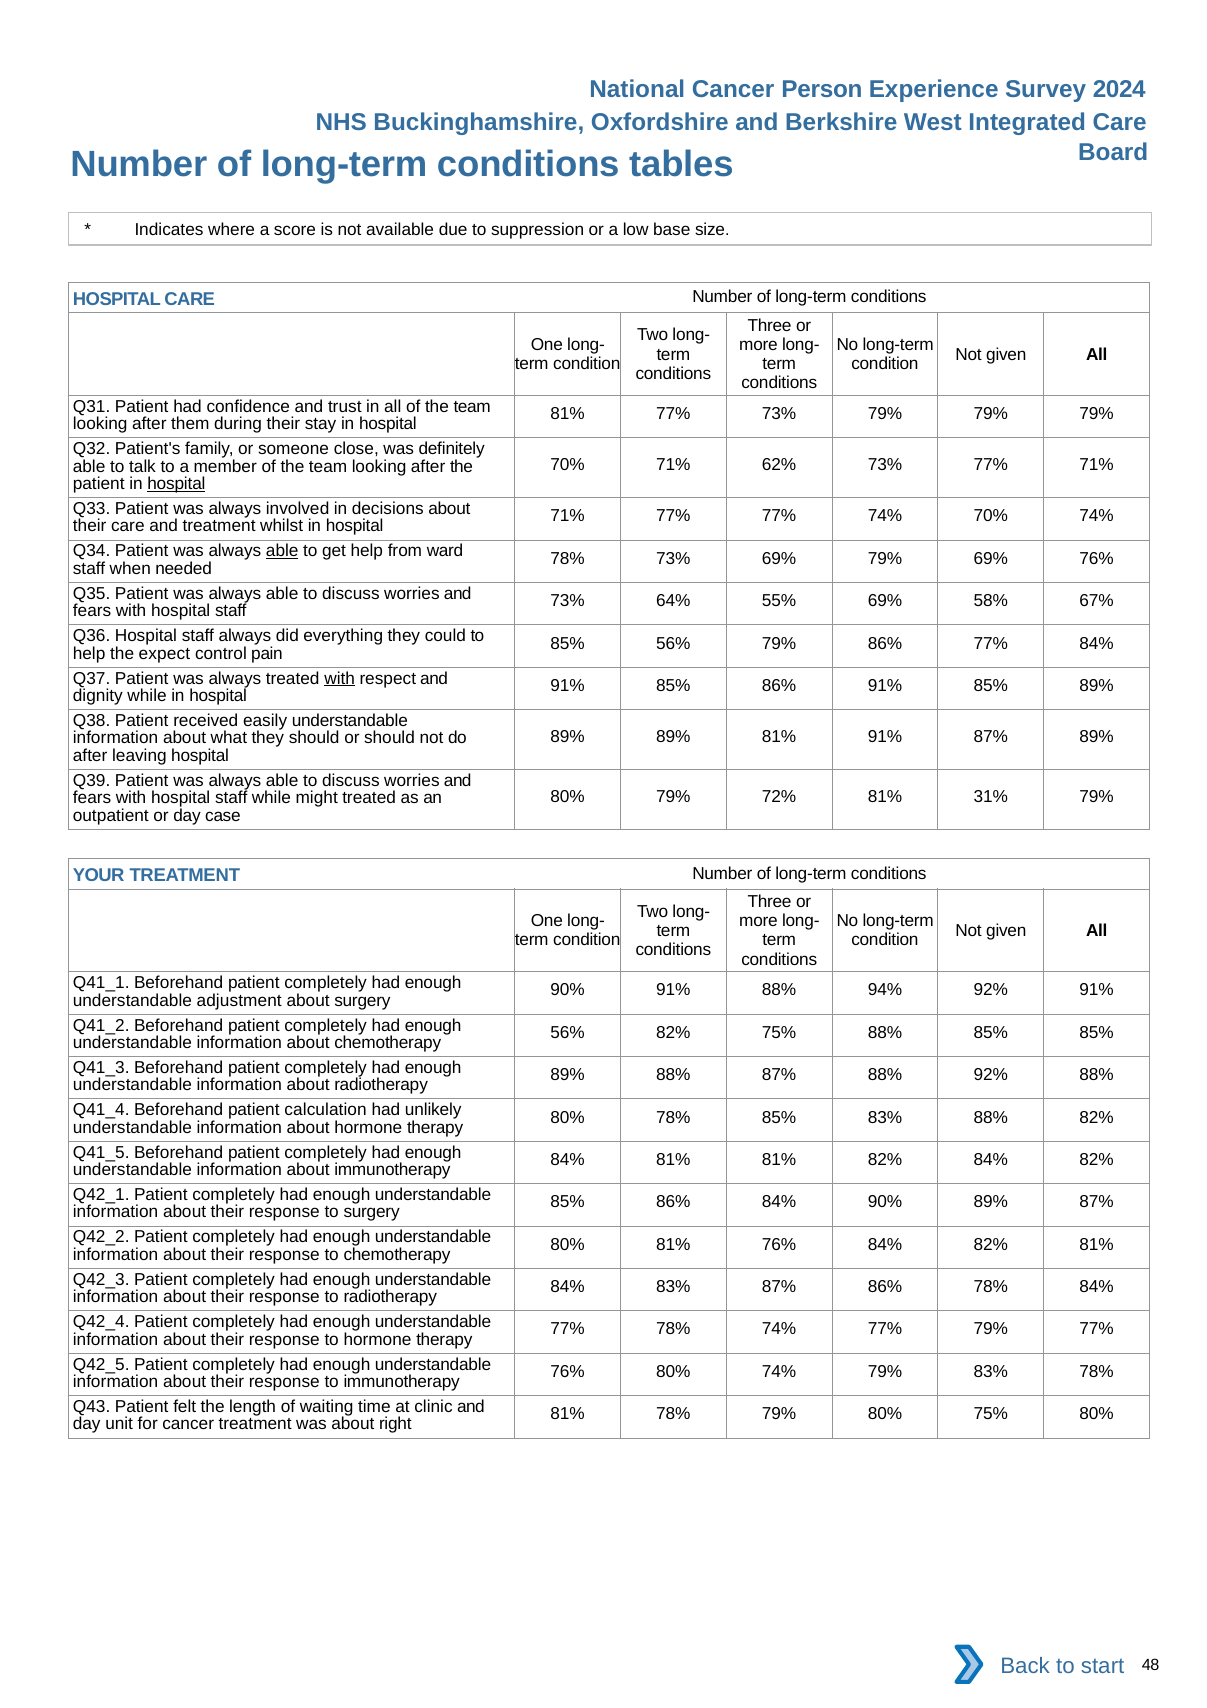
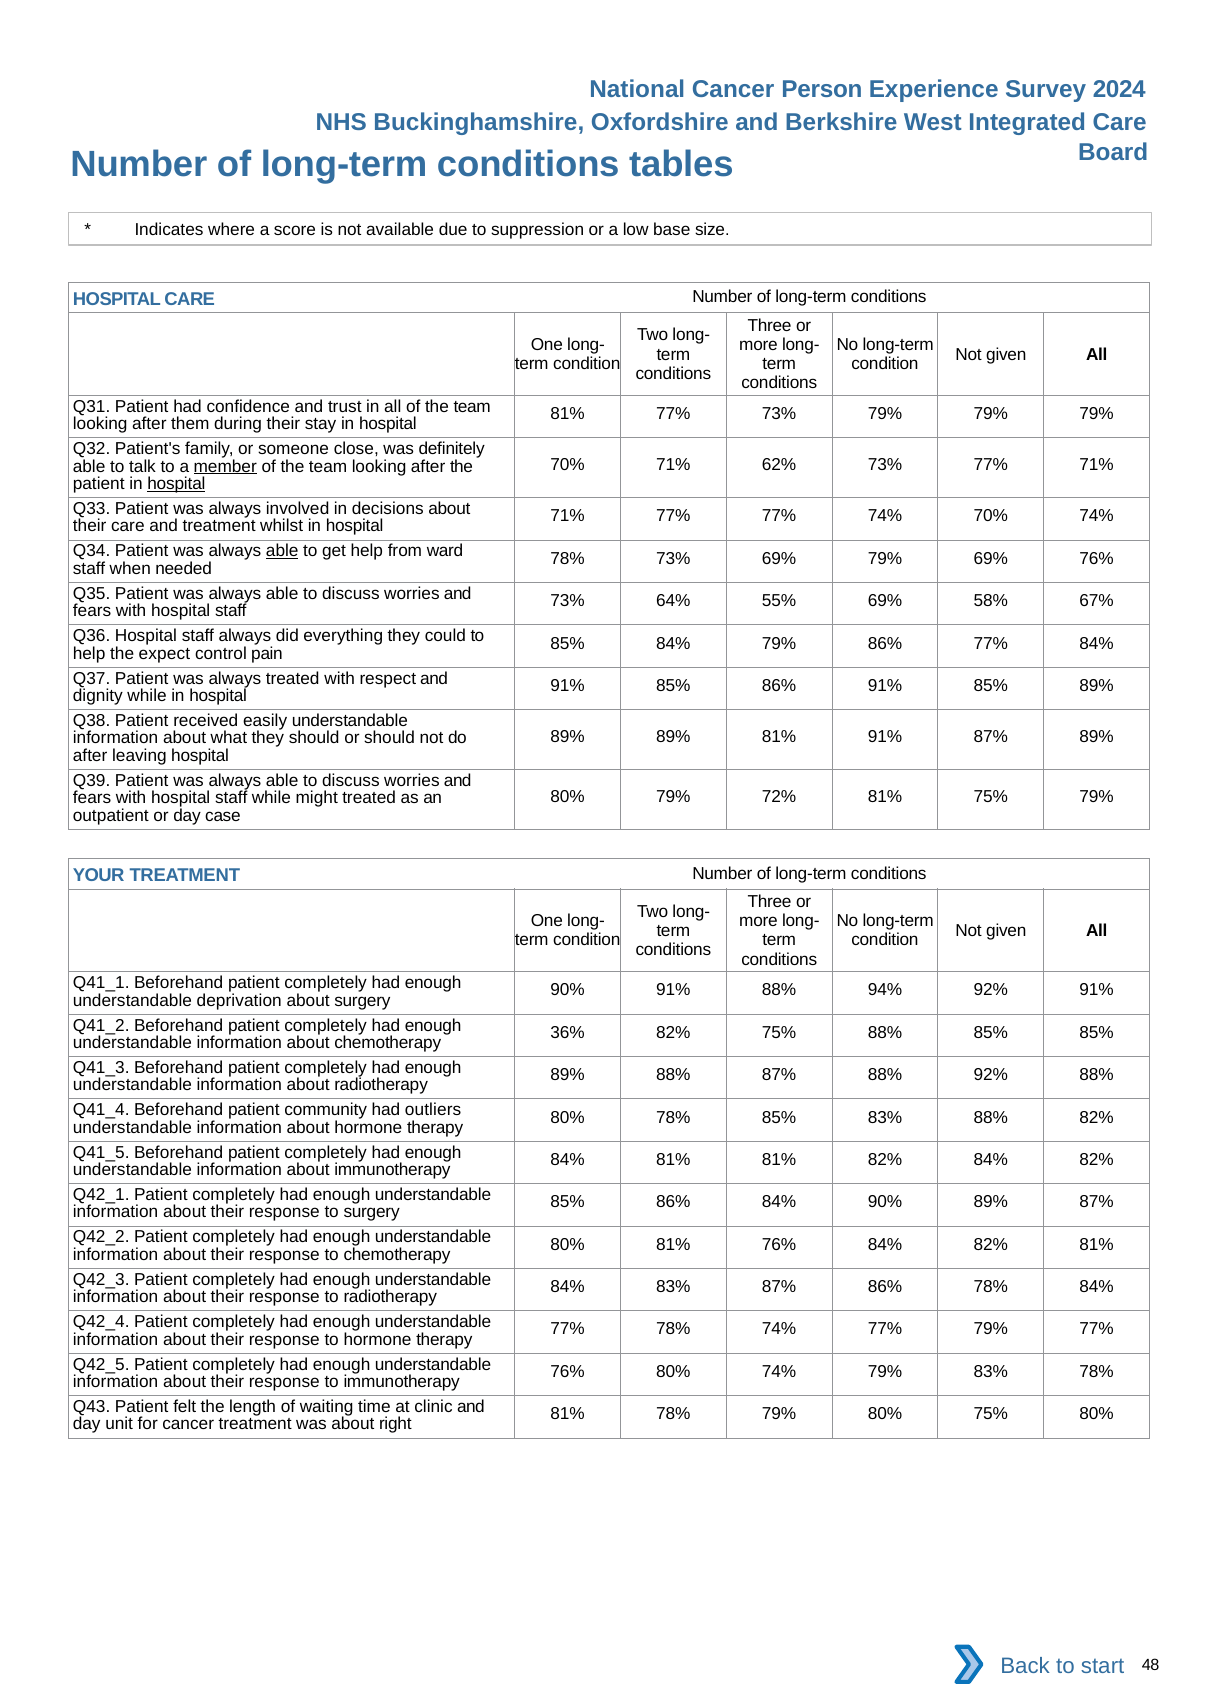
member underline: none -> present (225, 467)
85% 56%: 56% -> 84% (673, 643)
with underline: present -> none (340, 678)
81% 31%: 31% -> 75% (991, 797)
adjustment: adjustment -> deprivation (239, 1000)
56%: 56% -> 36% (568, 1033)
calculation: calculation -> community (326, 1110)
unlikely: unlikely -> outliers (433, 1110)
